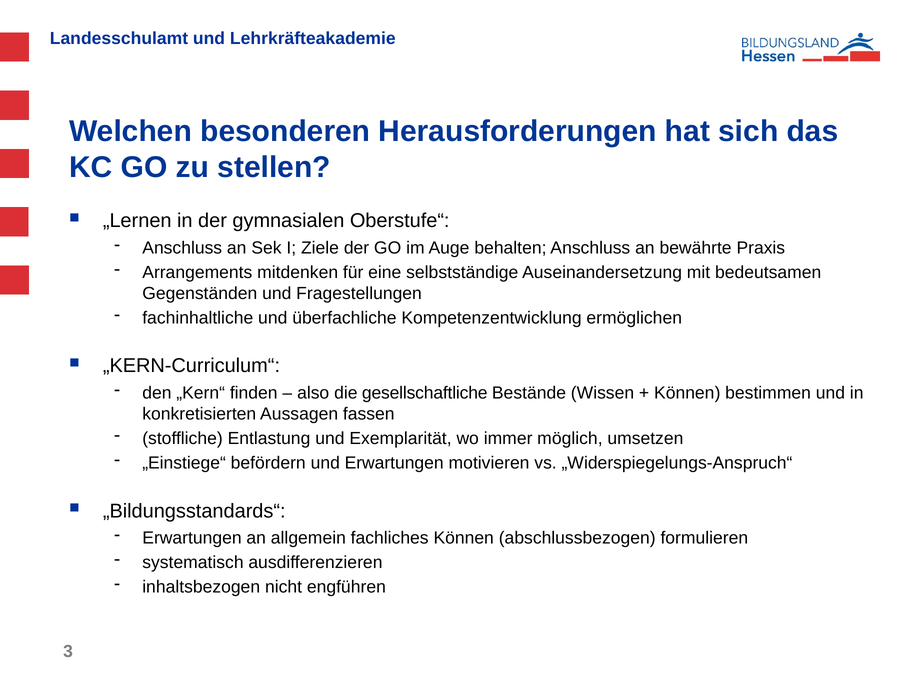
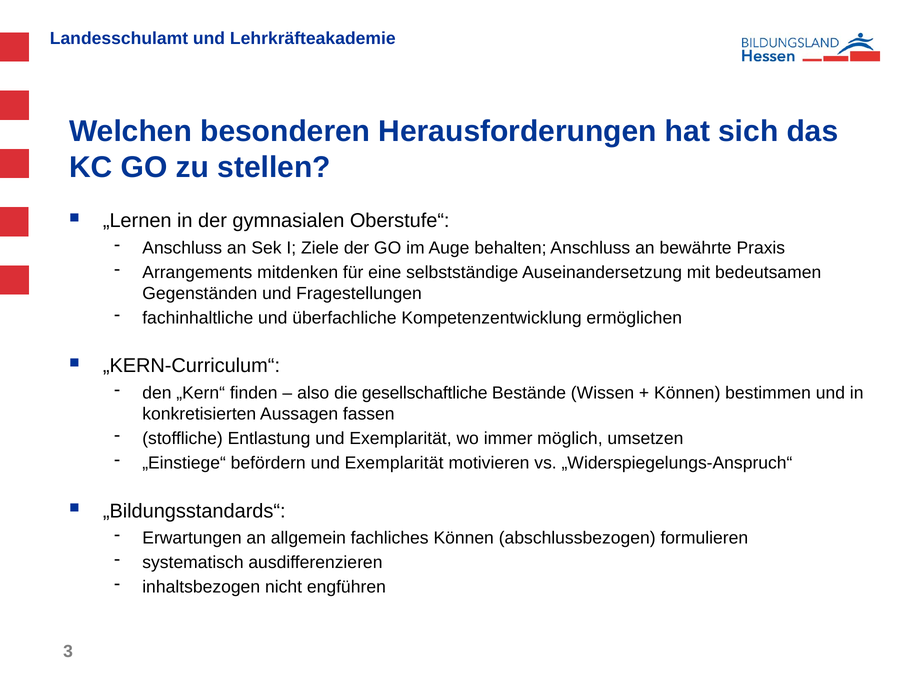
befördern und Erwartungen: Erwartungen -> Exemplarität (394, 463)
